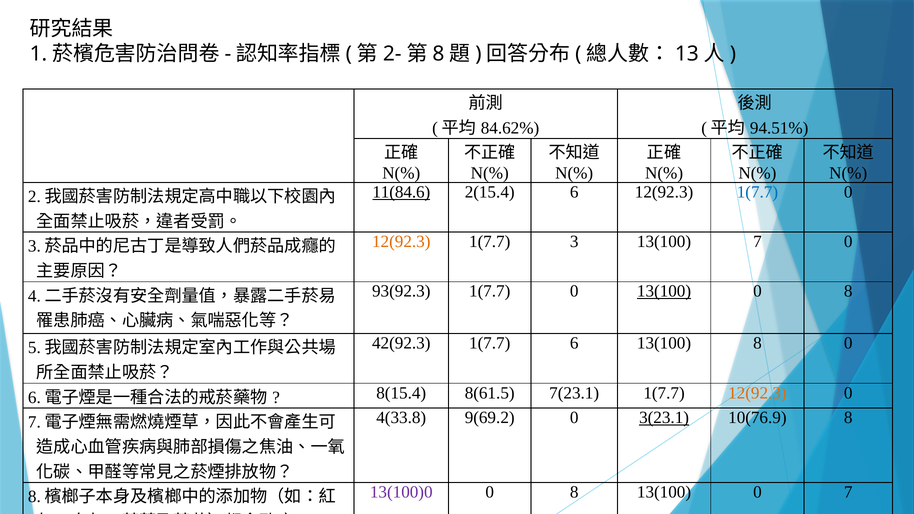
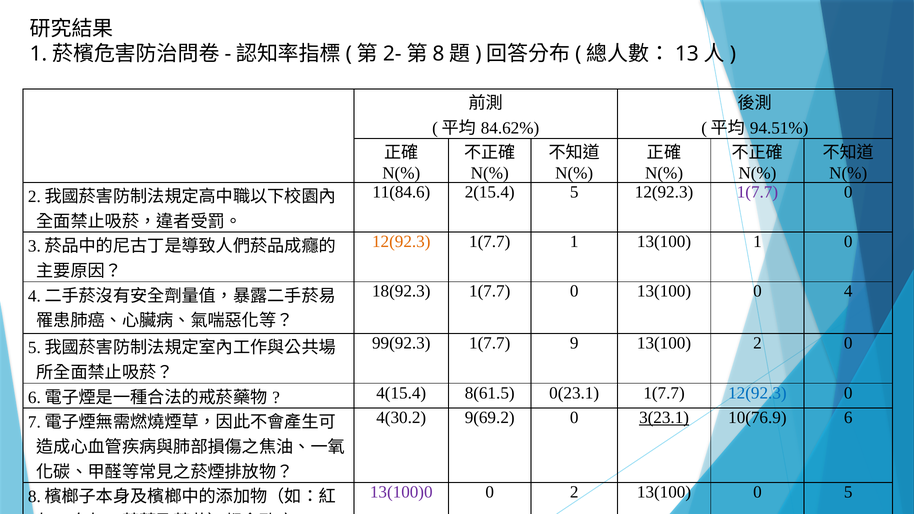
11(84.6 underline: present -> none (401, 192)
2(15.4 6: 6 -> 5 (574, 192)
1(7.7 colour: blue -> purple (757, 192)
1(7.7 3: 3 -> 1 (574, 242)
13(100 7: 7 -> 1 (757, 242)
93(92.3: 93(92.3 -> 18(92.3 (401, 291)
13(100 underline: present -> none (664, 291)
8: 8 -> 4 (848, 291)
42(92.3: 42(92.3 -> 99(92.3 (401, 343)
1(7.7 6: 6 -> 9 (574, 343)
13(100 8: 8 -> 2 (757, 343)
8(15.4: 8(15.4 -> 4(15.4 (401, 393)
7(23.1: 7(23.1 -> 0(23.1 (574, 393)
12(92.3 colour: orange -> blue (757, 393)
4(33.8: 4(33.8 -> 4(30.2 (401, 418)
10(76.9 8: 8 -> 6 (848, 418)
8: 8 -> 2 (574, 492)
0 7: 7 -> 5 (848, 492)
